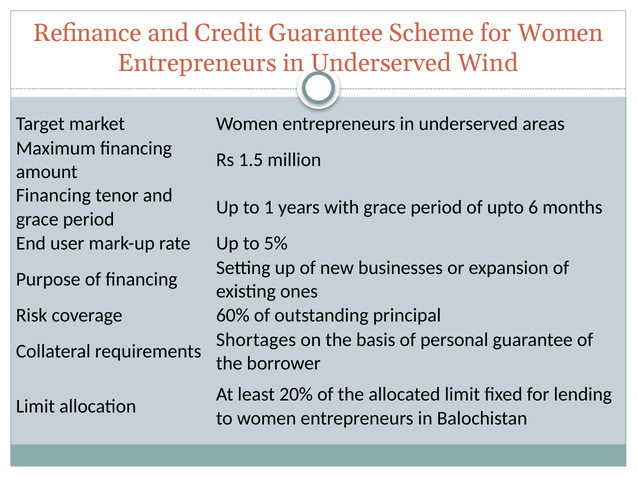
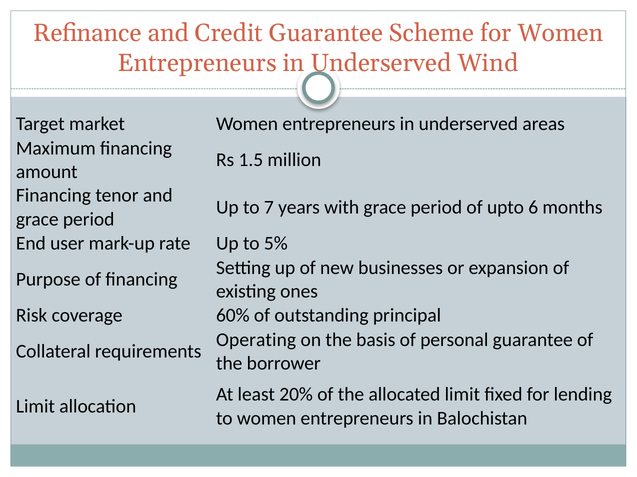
1: 1 -> 7 (269, 208)
Shortages: Shortages -> Operating (256, 340)
